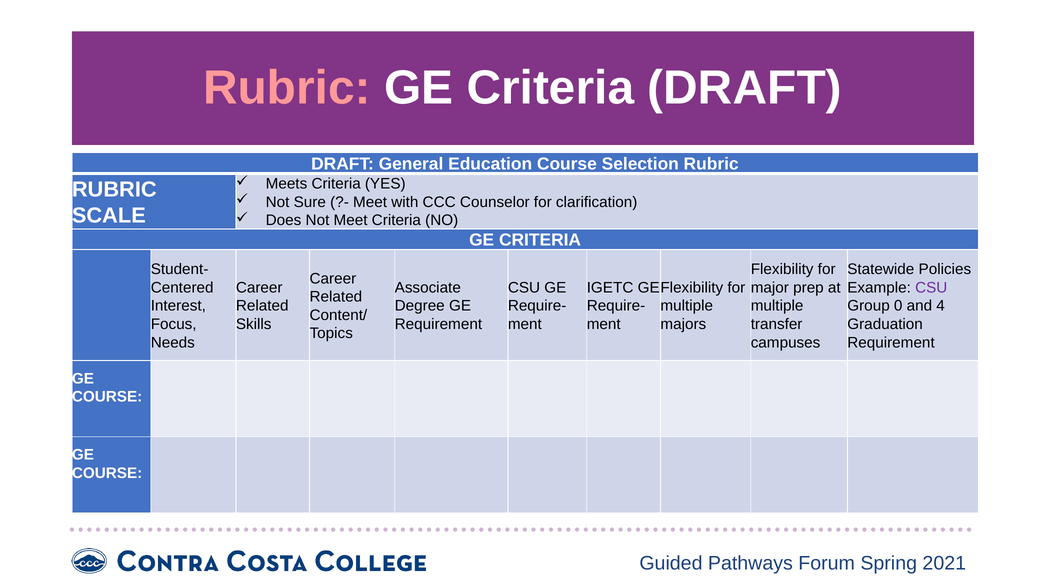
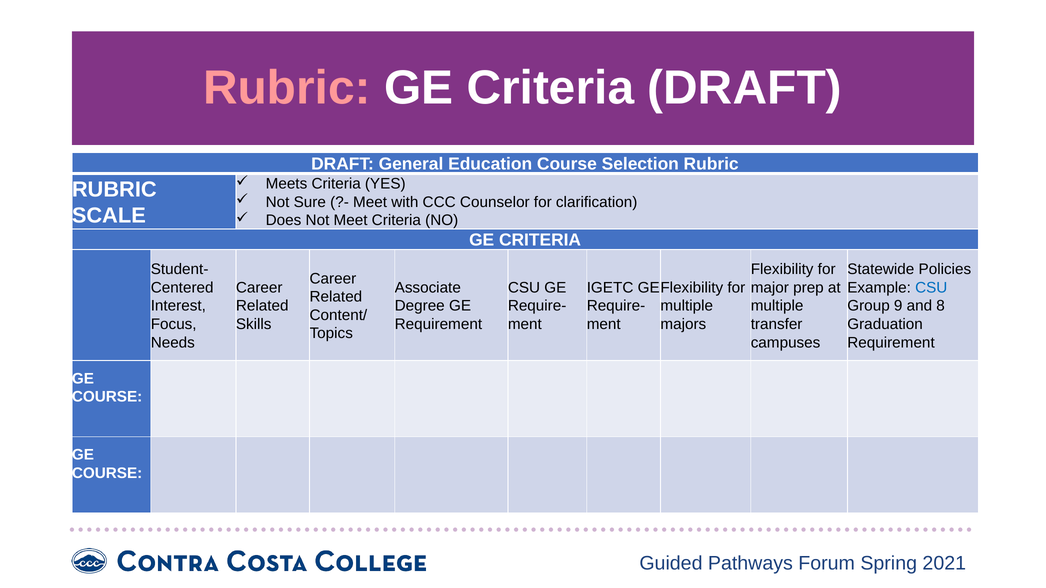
CSU colour: purple -> blue (931, 288)
0: 0 -> 9 (898, 306)
4: 4 -> 8 (941, 306)
